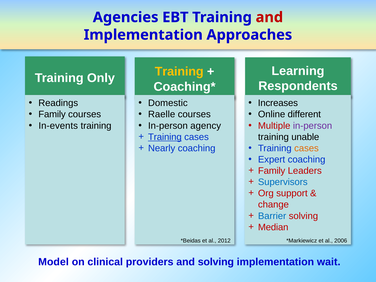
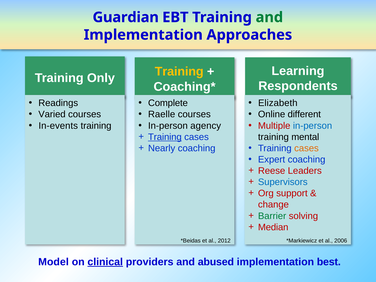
Agencies: Agencies -> Guardian (126, 17)
and colour: red -> green (269, 17)
Domestic: Domestic -> Complete (168, 103)
Increases: Increases -> Elizabeth (278, 103)
Family: Family -> Varied (52, 114)
in-person colour: purple -> blue (313, 126)
unable: unable -> mental (305, 137)
Family: Family -> Reese (272, 171)
Barrier colour: blue -> green (272, 216)
clinical underline: none -> present (105, 262)
and solving: solving -> abused (216, 262)
wait: wait -> best (329, 262)
